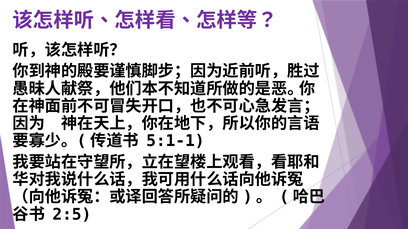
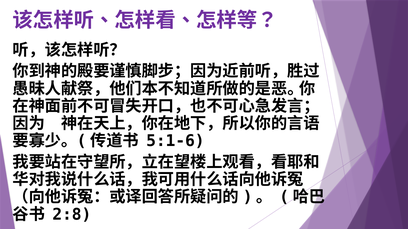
5:1-1: 5:1-1 -> 5:1-6 (175, 141)
2:5: 2:5 -> 2:8 (72, 215)
